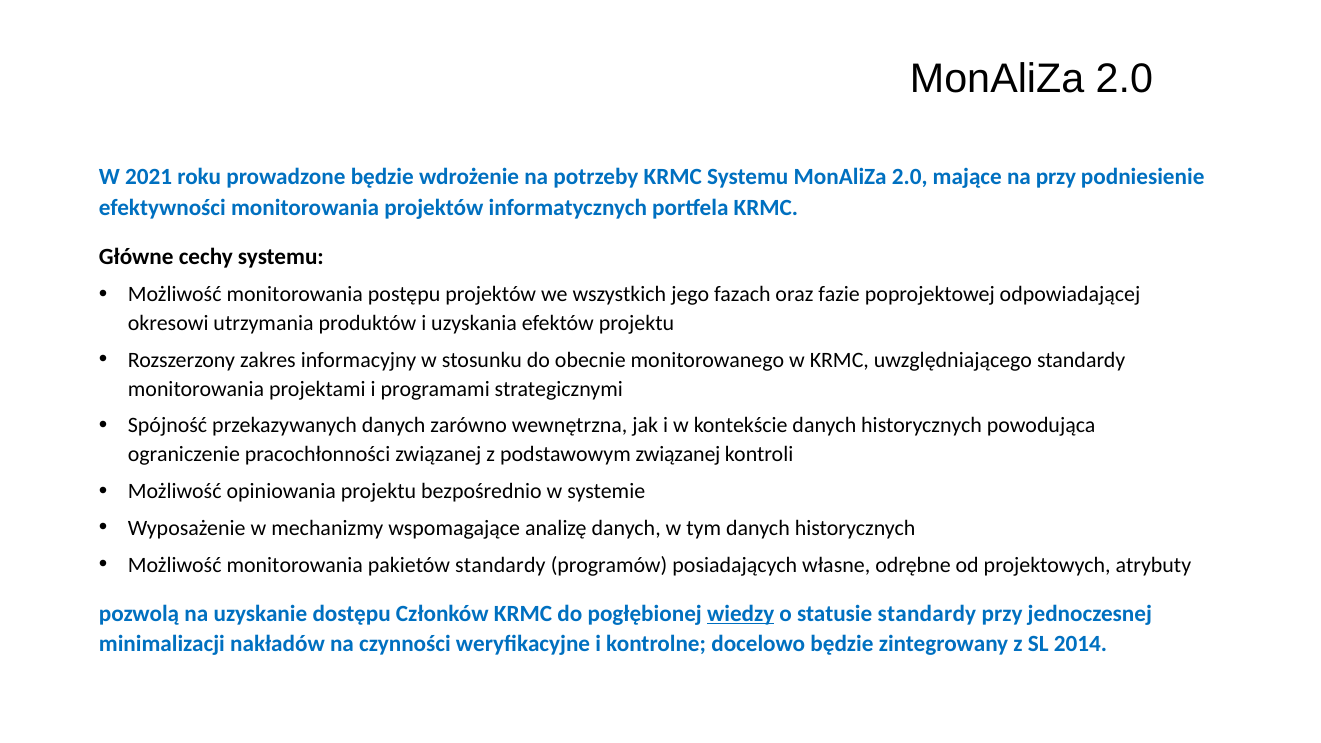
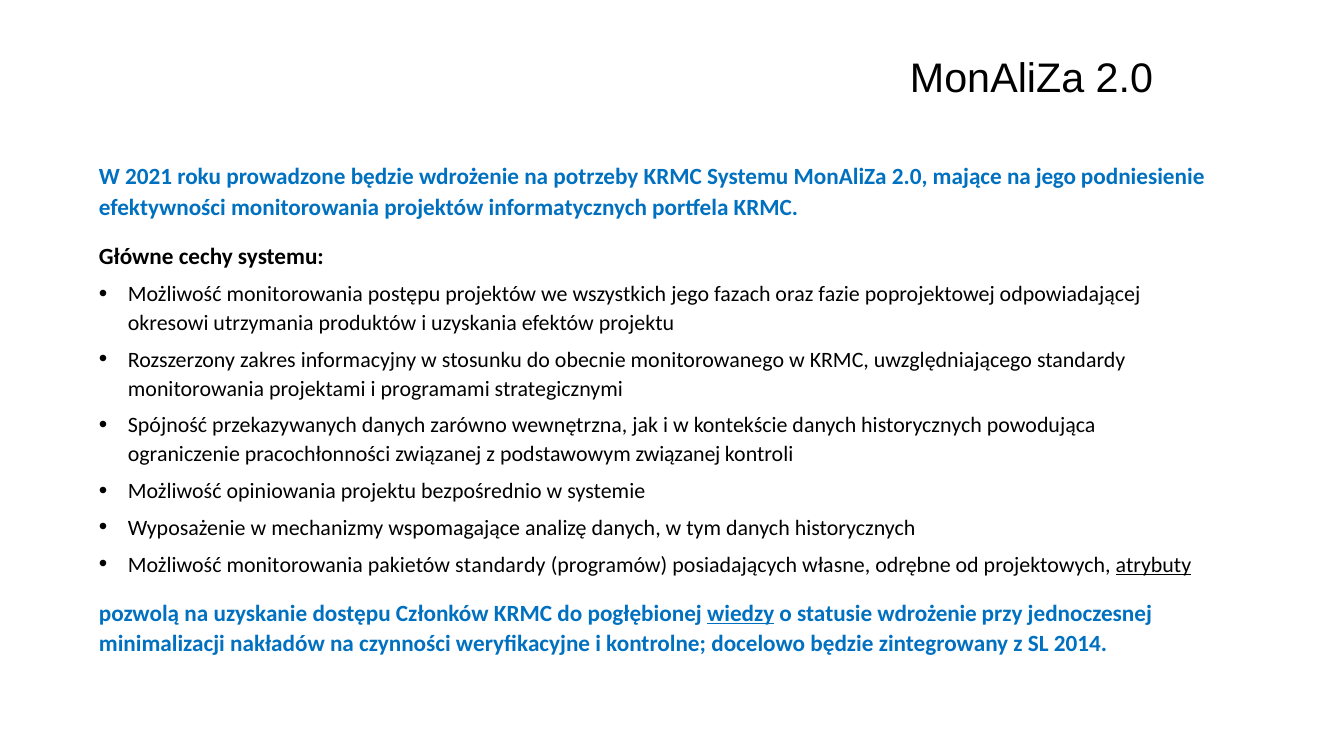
na przy: przy -> jego (1056, 177)
atrybuty underline: none -> present (1153, 565)
statusie standardy: standardy -> wdrożenie (927, 613)
